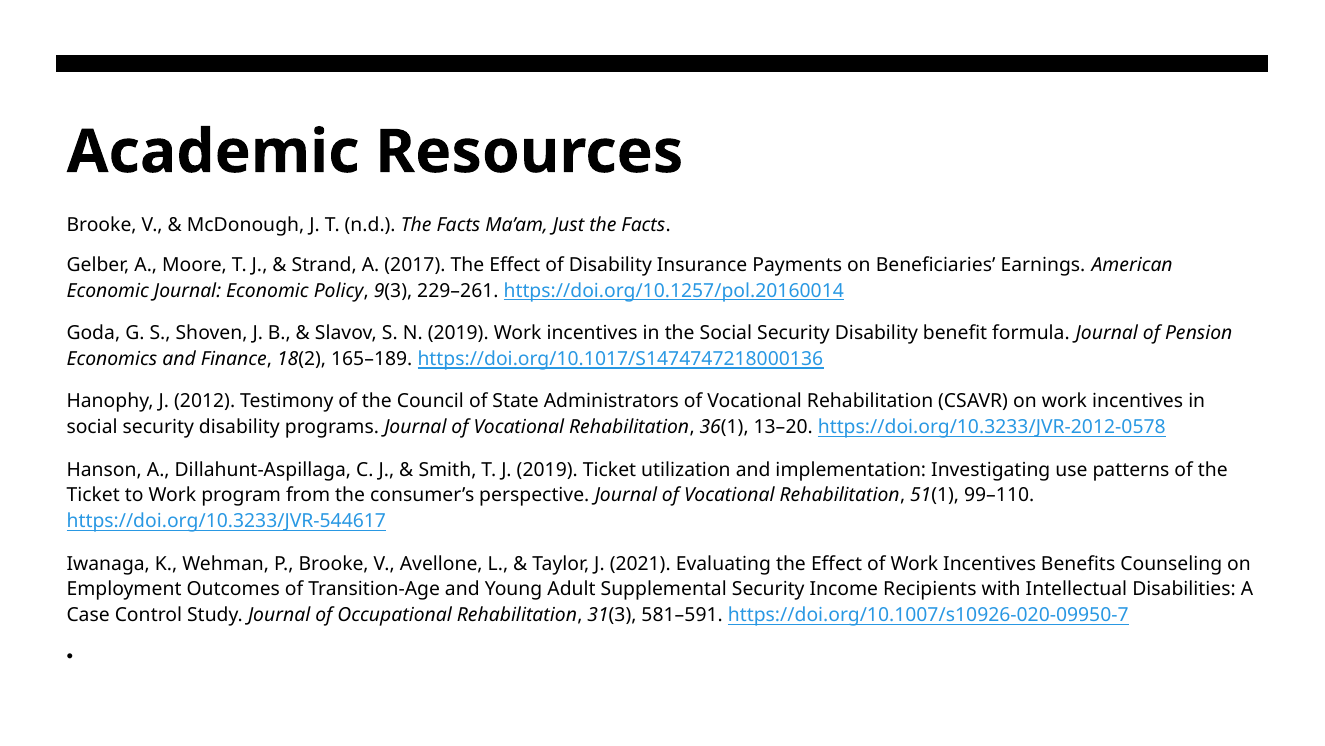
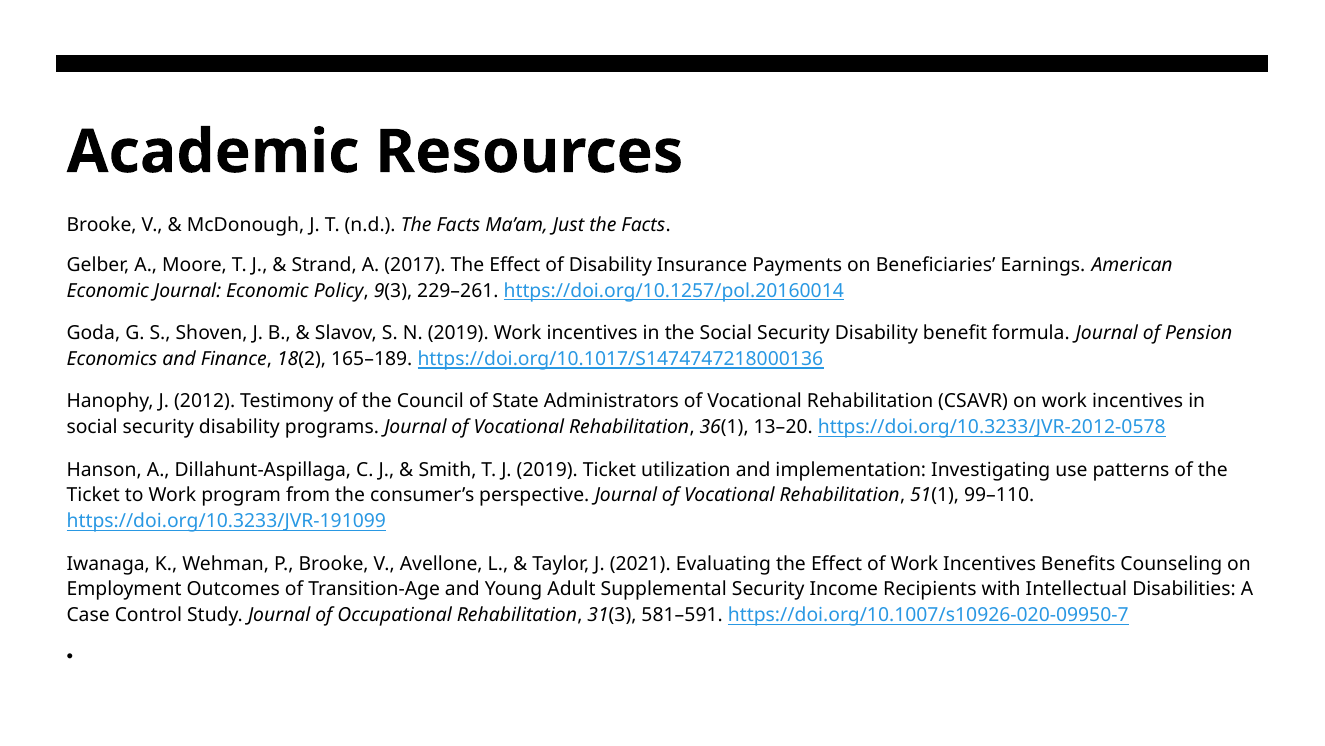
https://doi.org/10.3233/JVR-544617: https://doi.org/10.3233/JVR-544617 -> https://doi.org/10.3233/JVR-191099 (226, 521)
